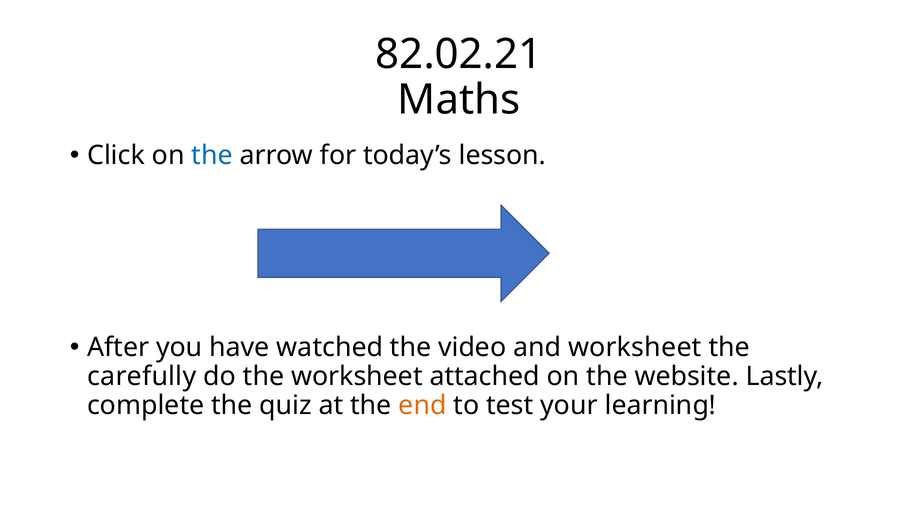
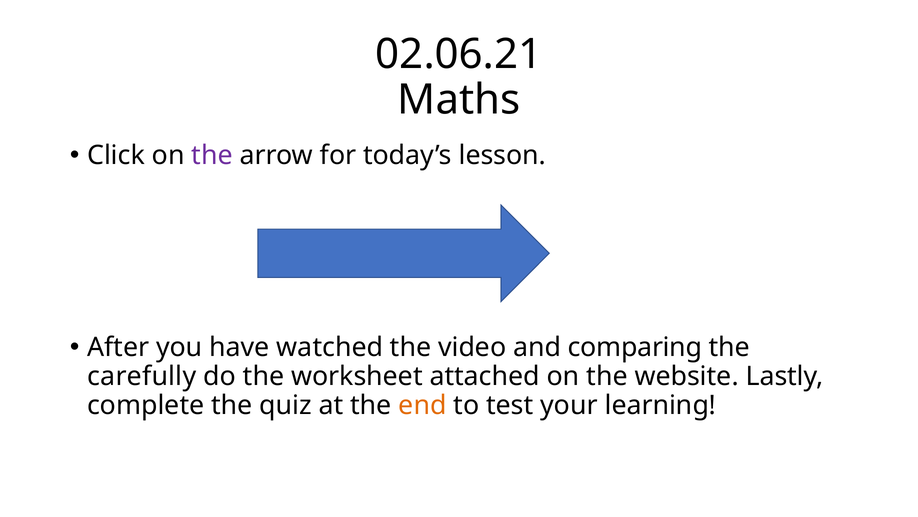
82.02.21: 82.02.21 -> 02.06.21 (459, 54)
the colour: blue -> purple (212, 155)
and worksheet: worksheet -> comparing (635, 347)
